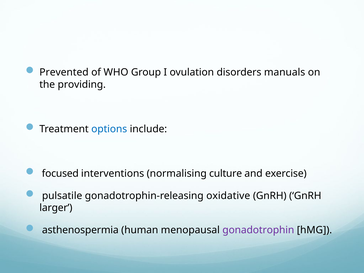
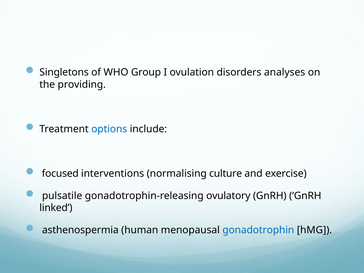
Prevented: Prevented -> Singletons (64, 72)
manuals: manuals -> analyses (285, 72)
oxidative: oxidative -> ovulatory (228, 196)
larger: larger -> linked (56, 208)
gonadotrophin colour: purple -> blue (258, 230)
